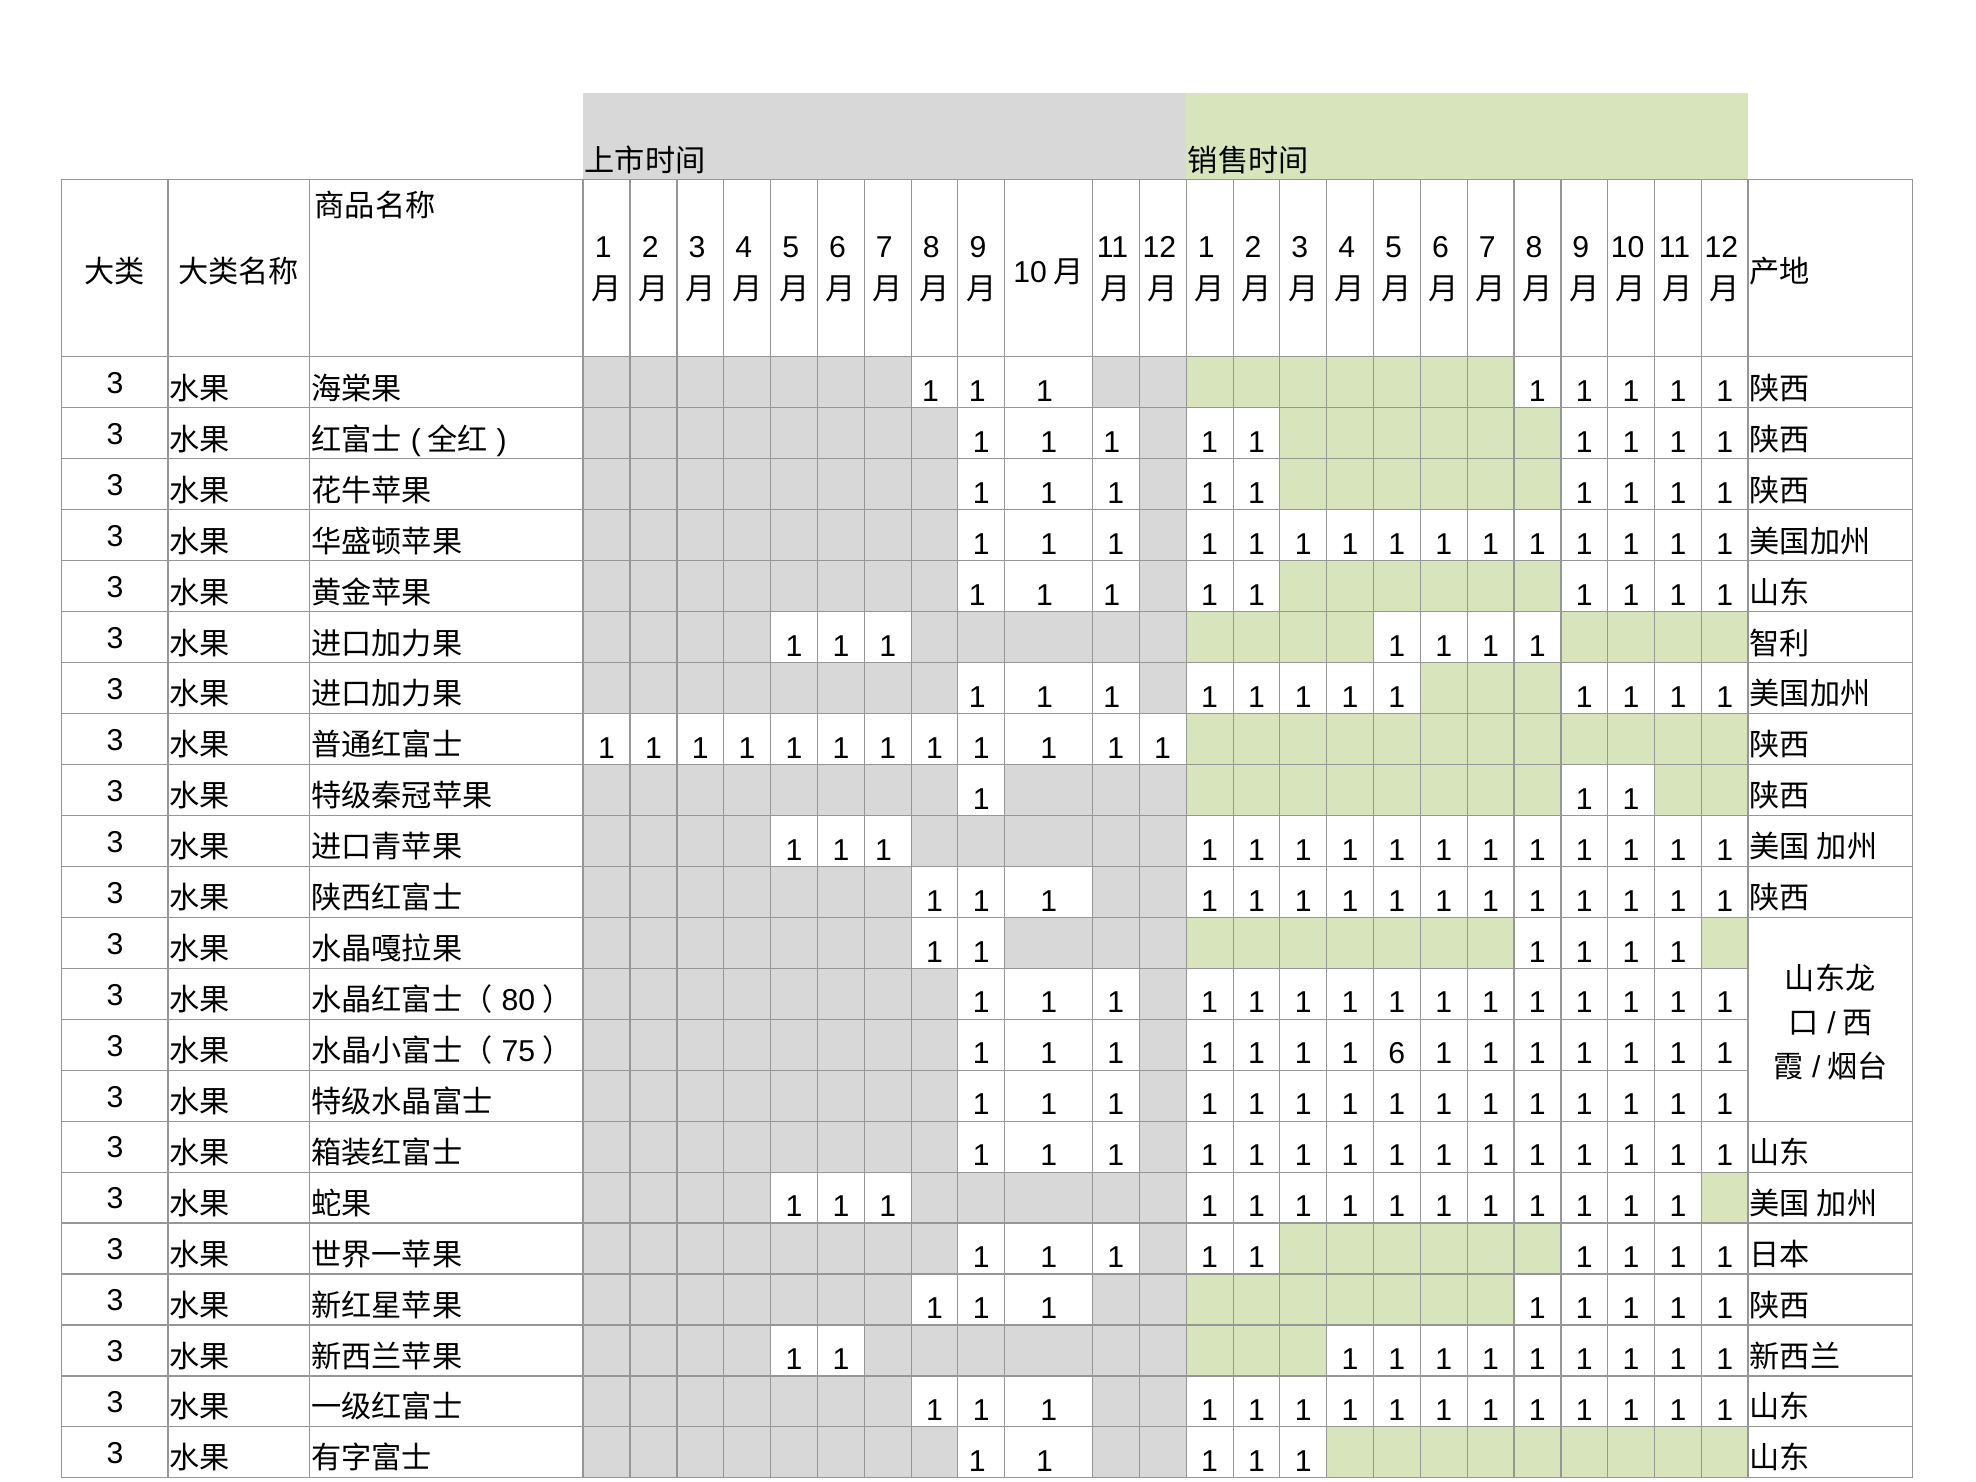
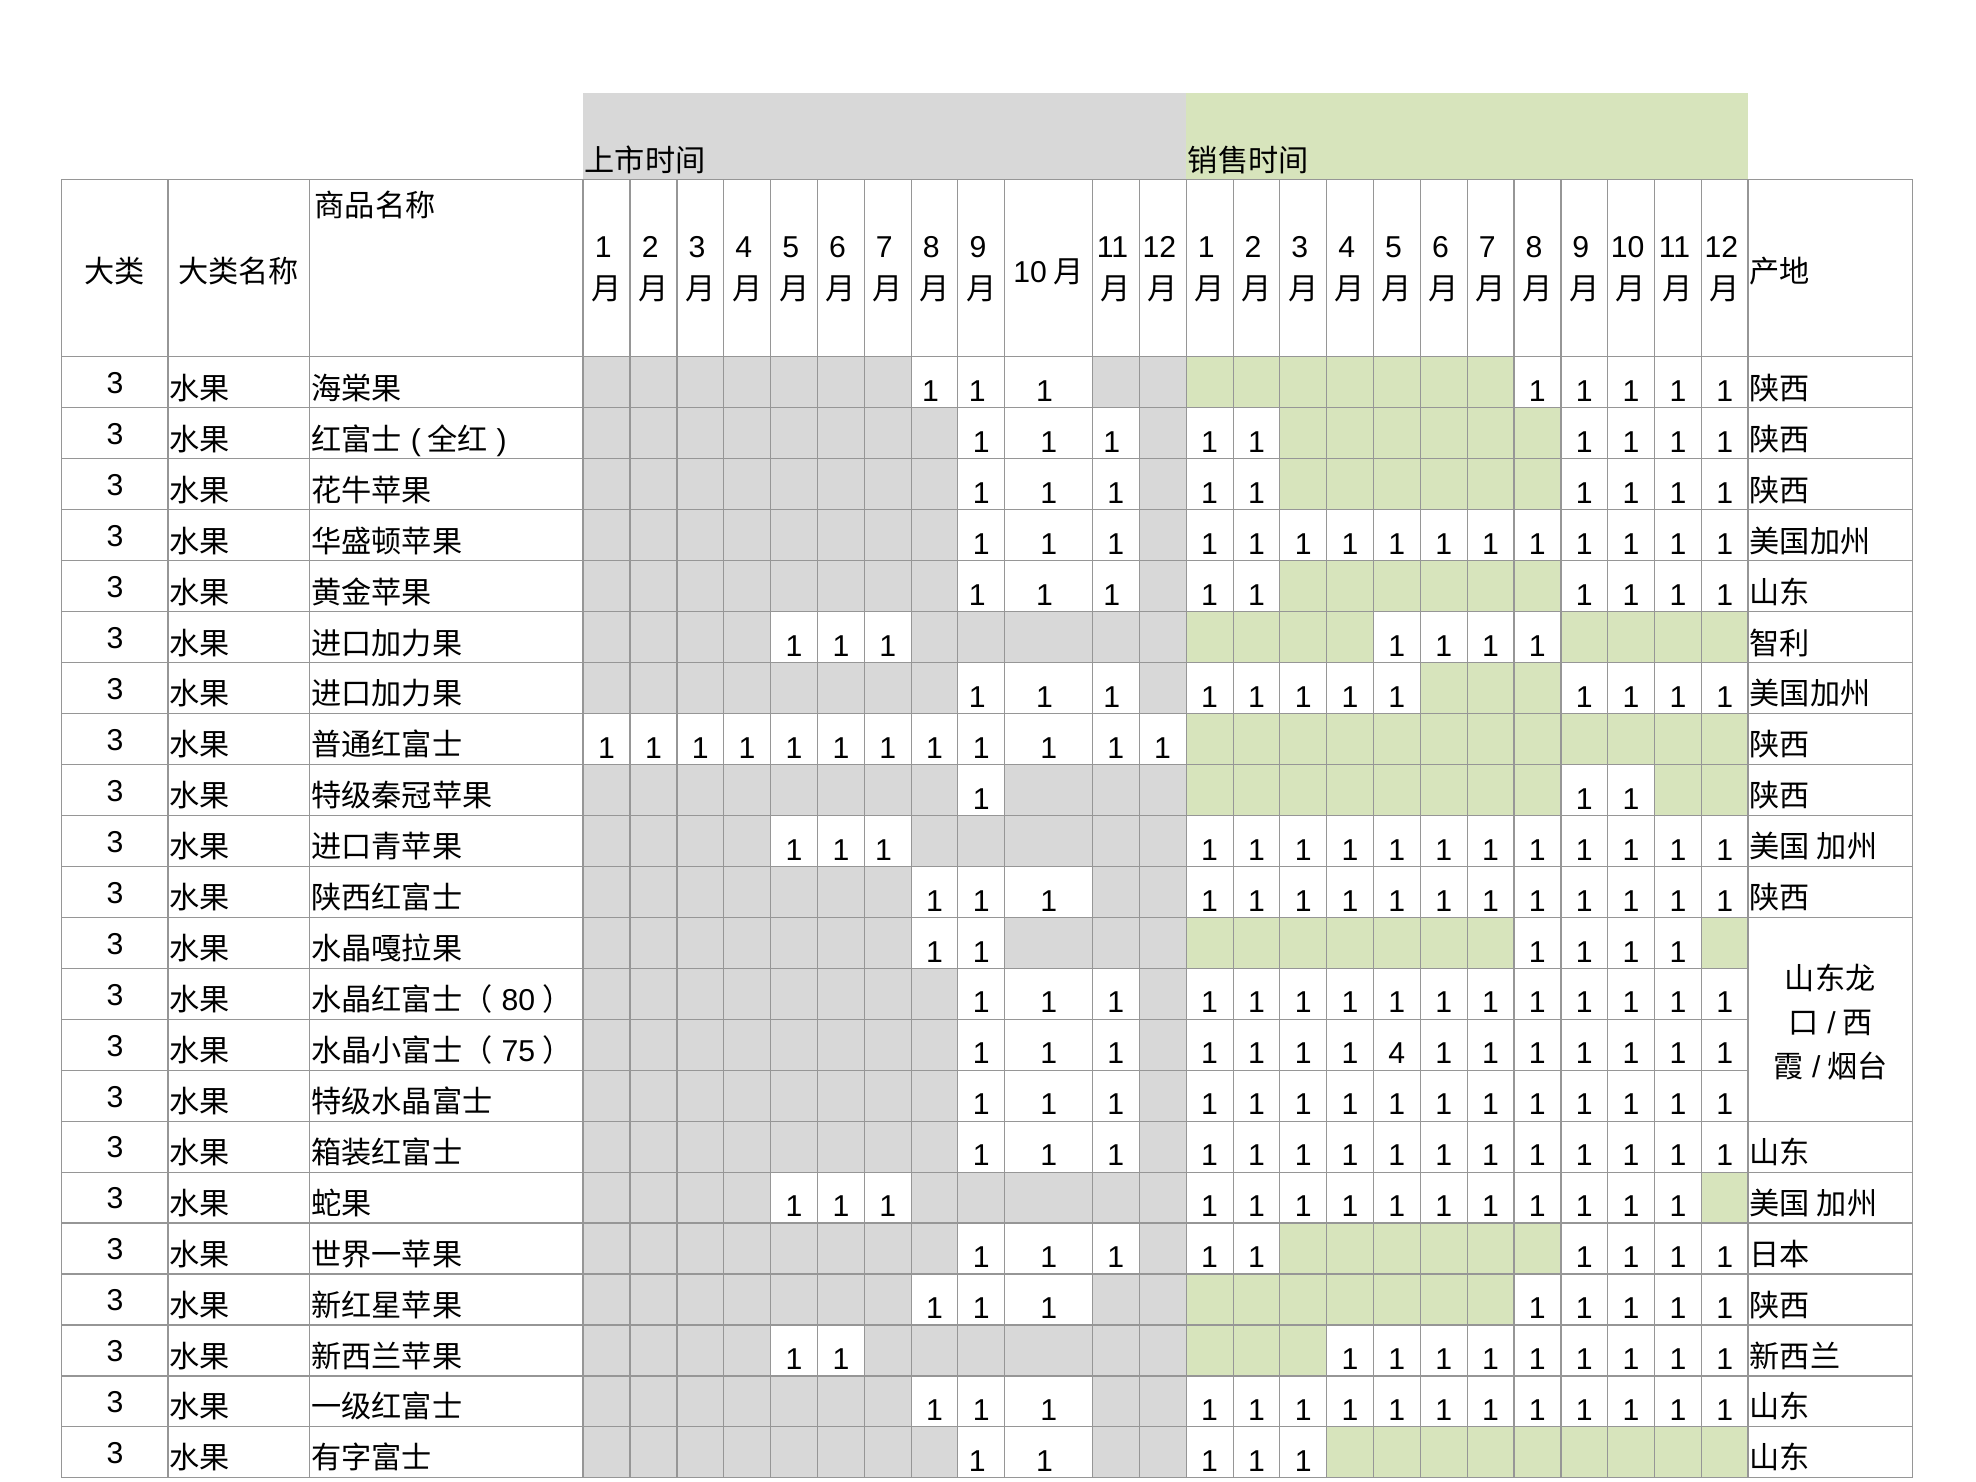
1 6: 6 -> 4 (1397, 1054)
